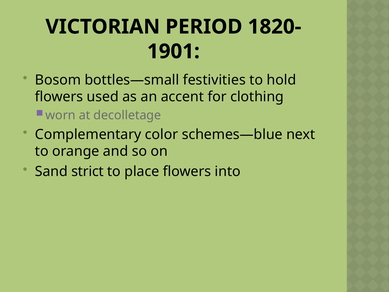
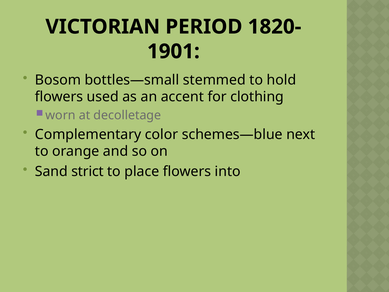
festivities: festivities -> stemmed (214, 80)
